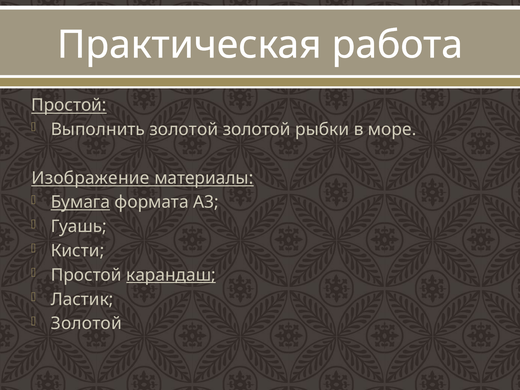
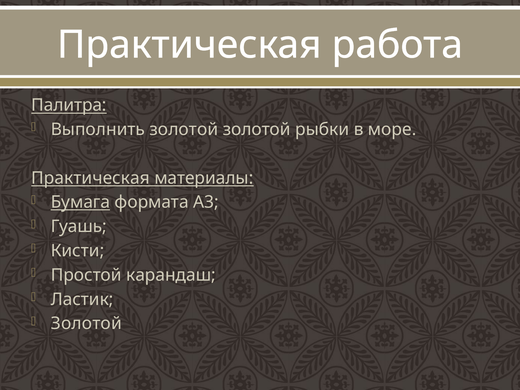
Простой: Простой -> Палитра (69, 105)
Изображение: Изображение -> Практическая (91, 178)
карандаш underline: present -> none (171, 275)
